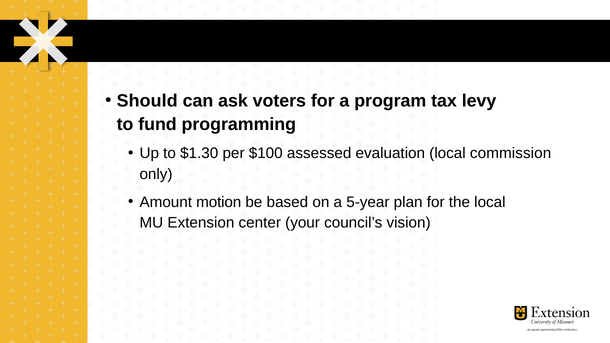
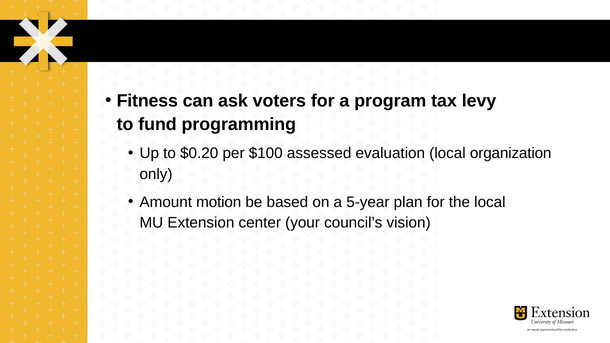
Should: Should -> Fitness (147, 101)
$1.30: $1.30 -> $0.20 (199, 153)
commission: commission -> organization (511, 153)
